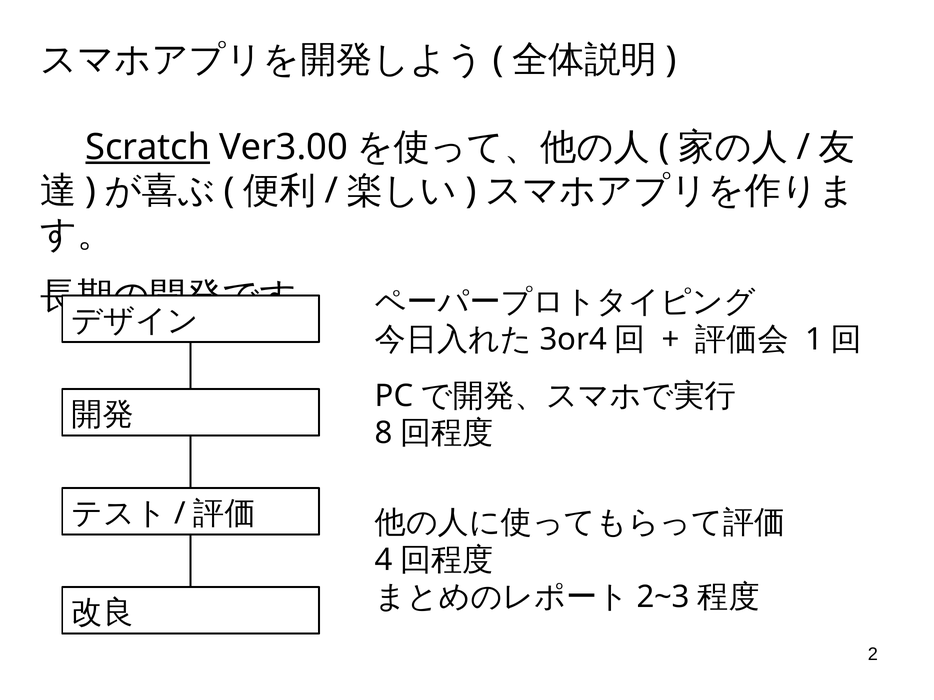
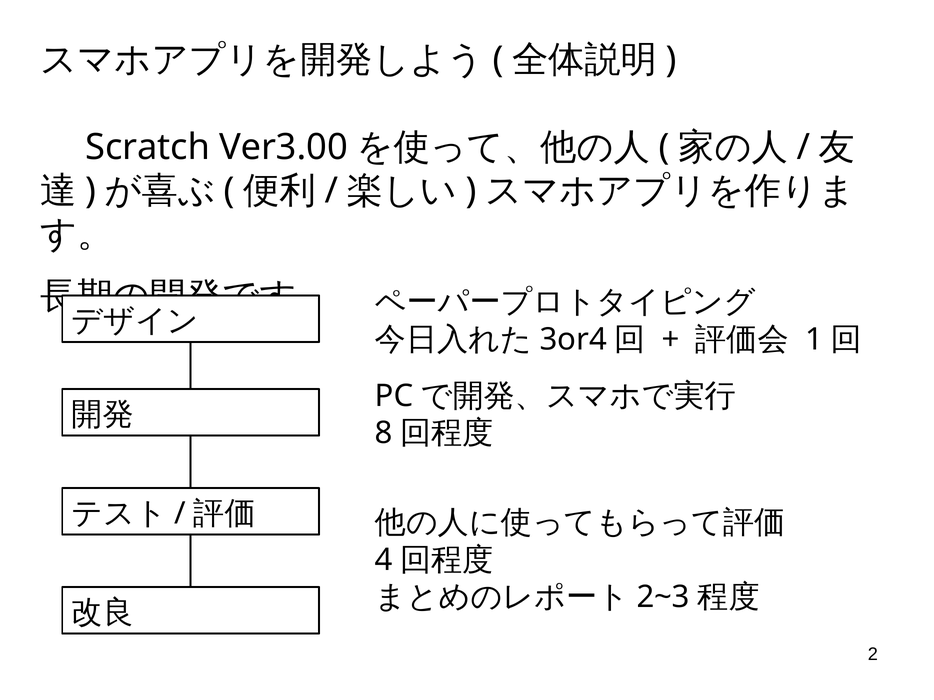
Scratch underline: present -> none (148, 147)
